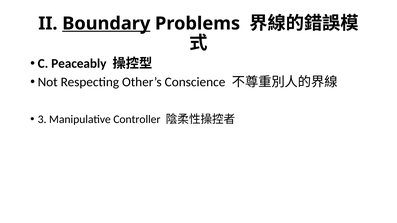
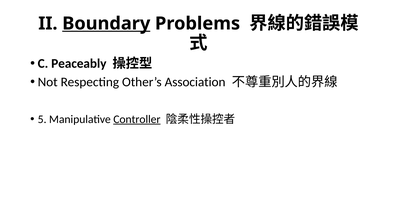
Conscience: Conscience -> Association (195, 82)
3: 3 -> 5 (42, 119)
Controller underline: none -> present (137, 119)
